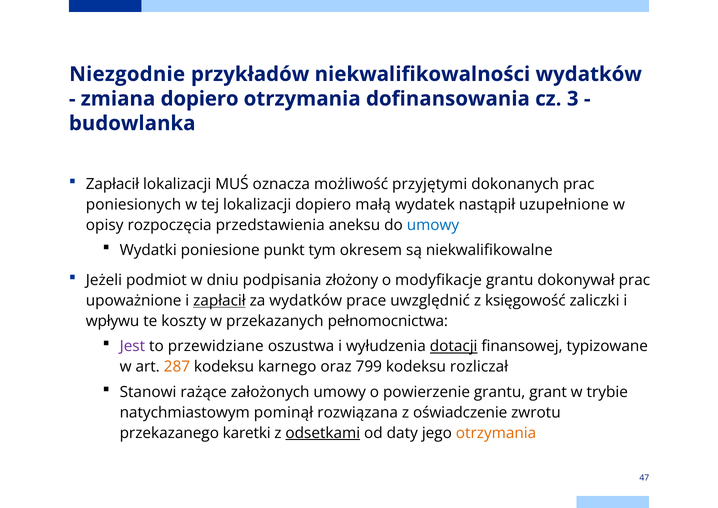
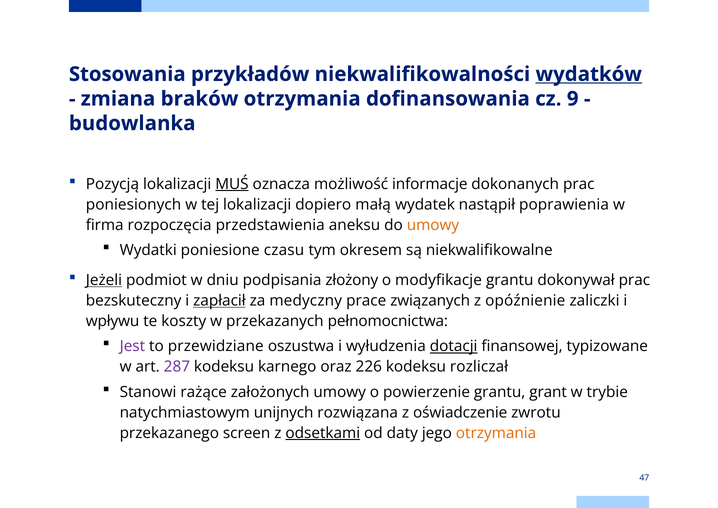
Niezgodnie: Niezgodnie -> Stosowania (127, 74)
wydatków underline: none -> present (589, 74)
zmiana dopiero: dopiero -> braków (199, 99)
3: 3 -> 9 (573, 99)
Zapłacił: Zapłacił -> Pozycją (112, 184)
MUŚ underline: none -> present (232, 184)
przyjętymi: przyjętymi -> informacje (430, 184)
uzupełnione: uzupełnione -> poprawienia (564, 204)
opisy: opisy -> firma (105, 225)
umowy colour: blue -> orange (433, 225)
punkt: punkt -> czasu (284, 250)
Jeżeli underline: none -> present (104, 280)
upoważnione: upoważnione -> bezskuteczny (134, 300)
za wydatków: wydatków -> medyczny (306, 300)
uwzględnić: uwzględnić -> związanych (430, 300)
księgowość: księgowość -> opóźnienie (525, 300)
287 colour: orange -> purple (177, 367)
799: 799 -> 226 (369, 367)
pominął: pominął -> unijnych (284, 412)
karetki: karetki -> screen (247, 433)
